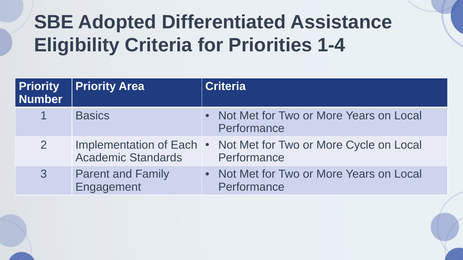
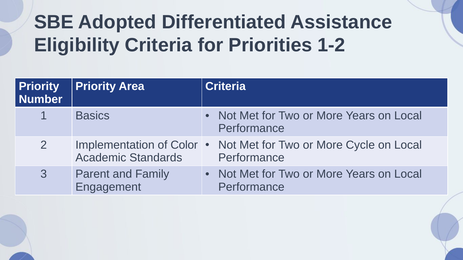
1-4: 1-4 -> 1-2 (331, 45)
Each: Each -> Color (184, 145)
